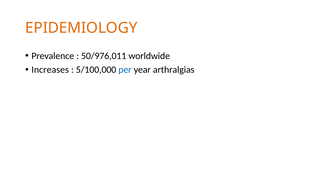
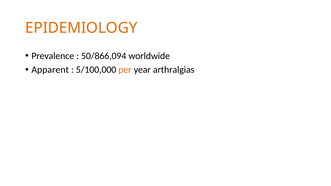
50/976,011: 50/976,011 -> 50/866,094 (104, 56)
Increases: Increases -> Apparent (50, 70)
per colour: blue -> orange (125, 70)
